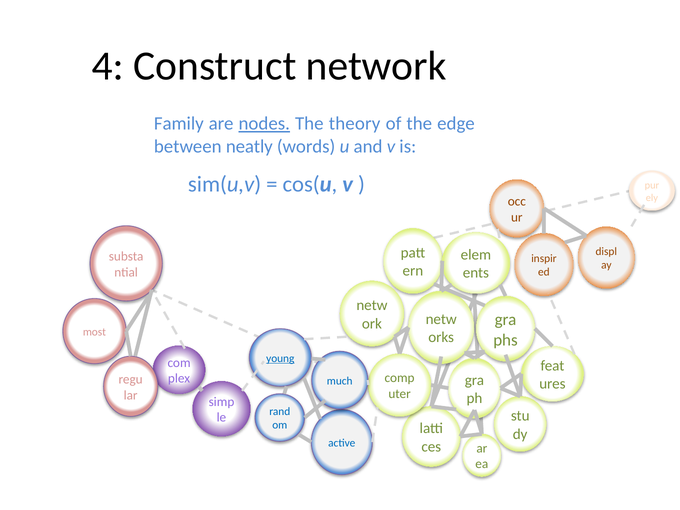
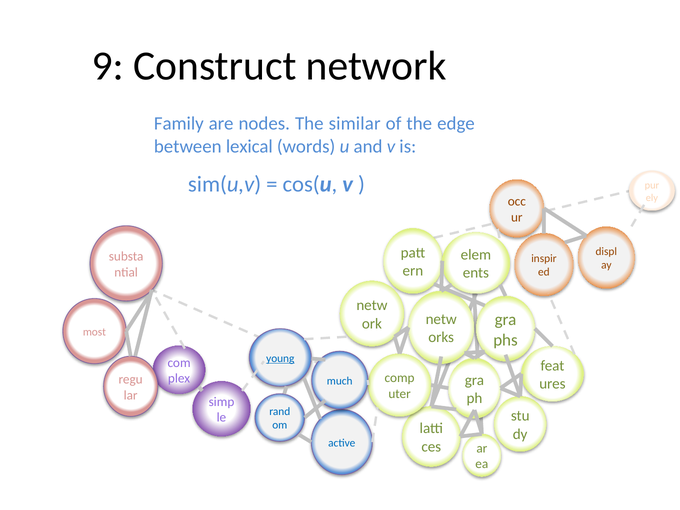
4: 4 -> 9 (108, 66)
nodes underline: present -> none (264, 124)
theory: theory -> similar (355, 124)
neatly: neatly -> lexical (249, 146)
